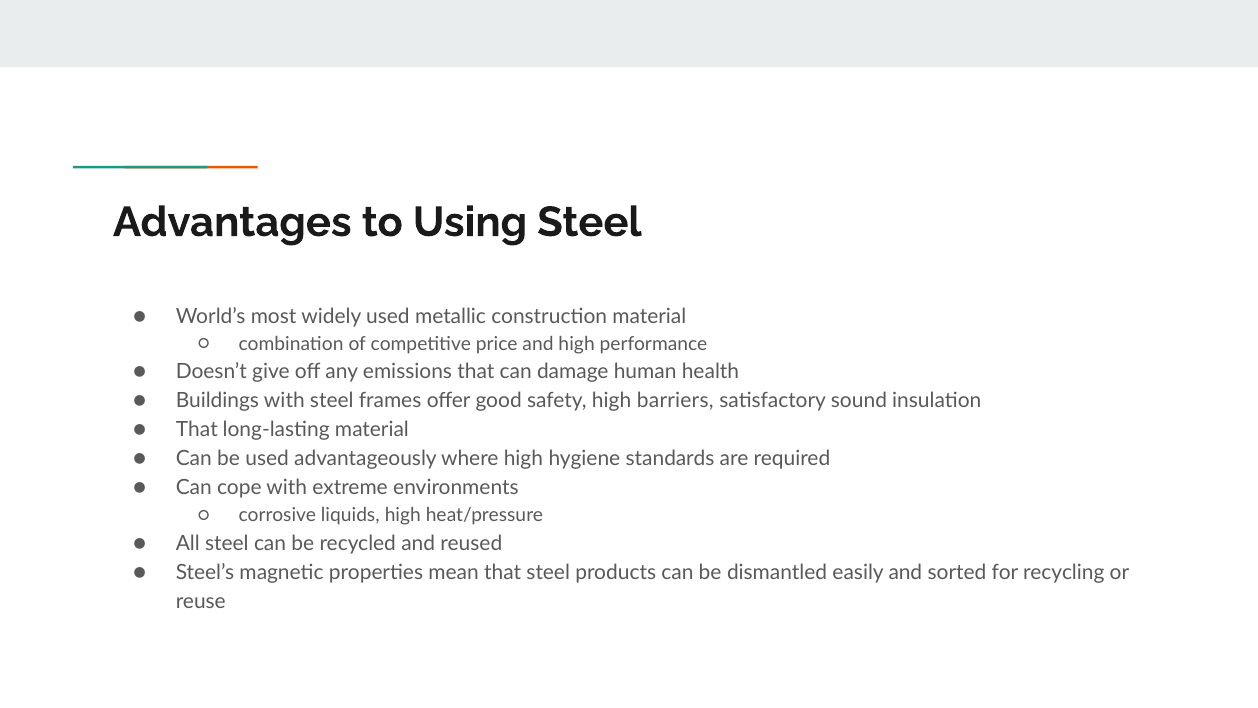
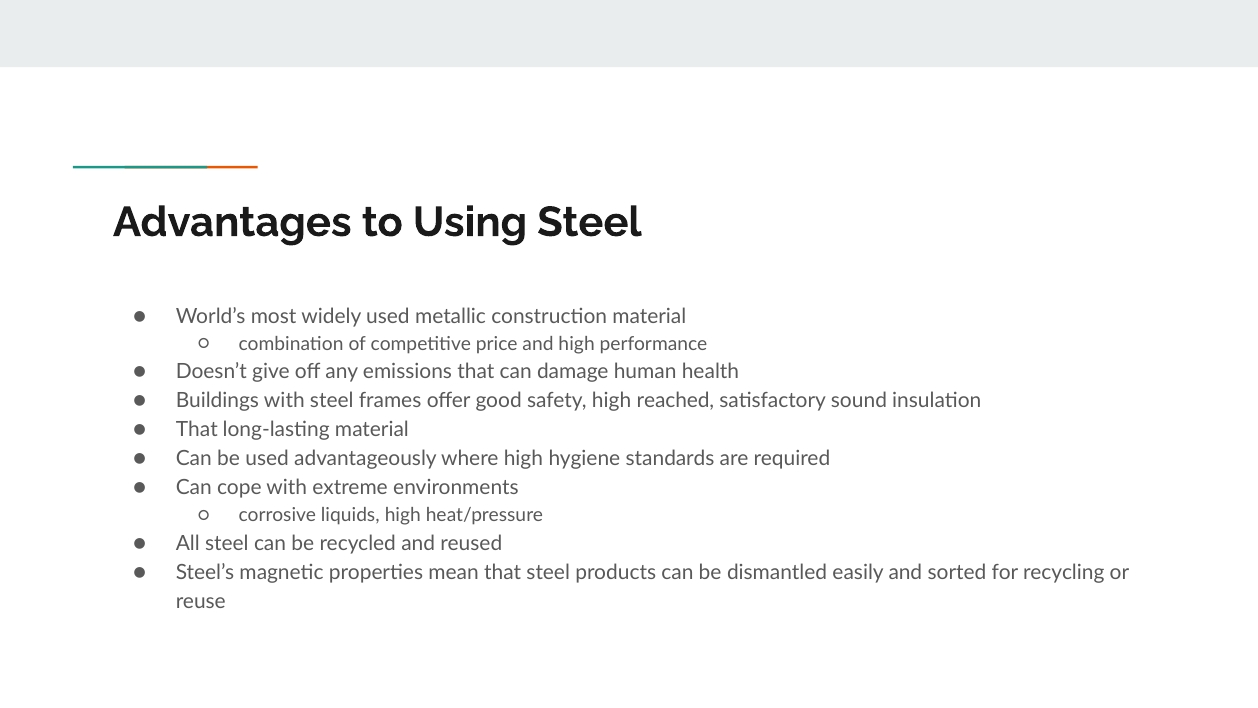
barriers: barriers -> reached (675, 401)
